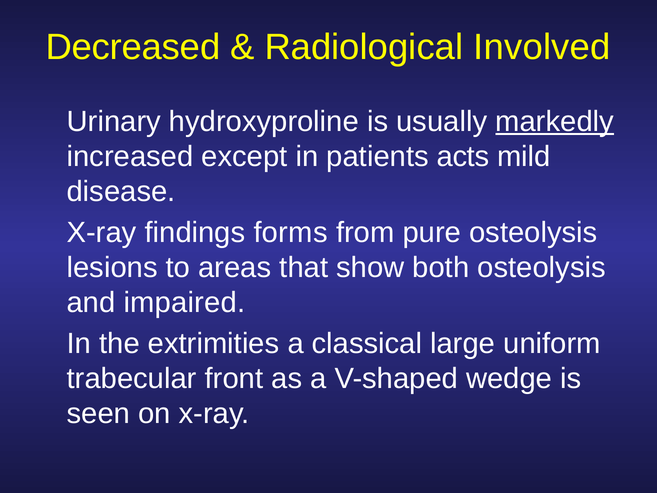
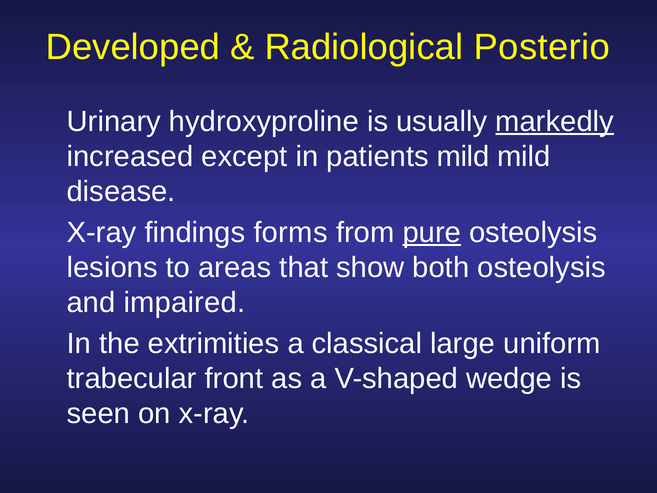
Decreased: Decreased -> Developed (133, 47)
Involved: Involved -> Posterio (542, 47)
patients acts: acts -> mild (463, 156)
pure underline: none -> present (432, 232)
